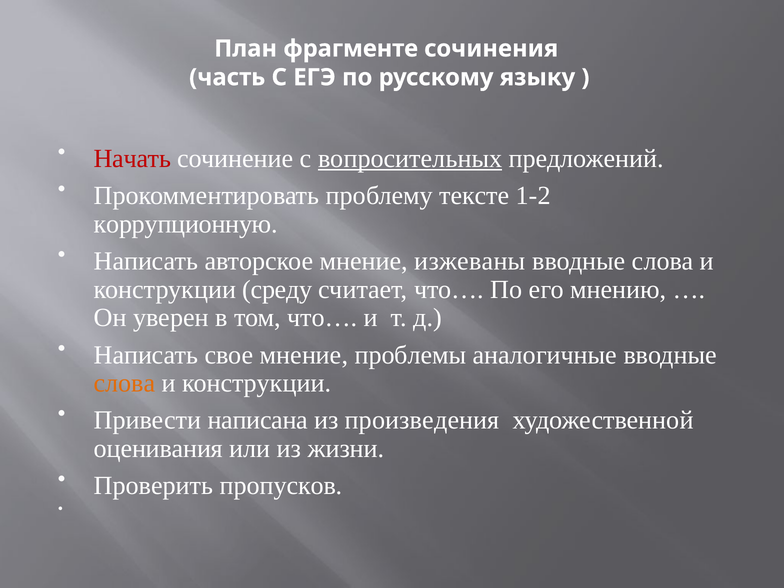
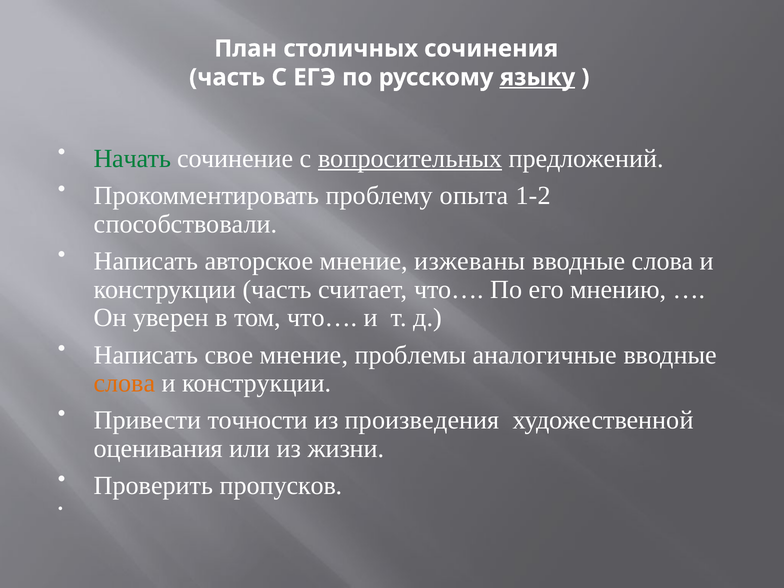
фрагменте: фрагменте -> столичных (351, 49)
языку underline: none -> present (537, 77)
Начать colour: red -> green (132, 159)
тексте: тексте -> опыта (474, 196)
коррупционную: коррупционную -> способствовали (186, 224)
конструкции среду: среду -> часть (277, 289)
написана: написана -> точности (258, 420)
